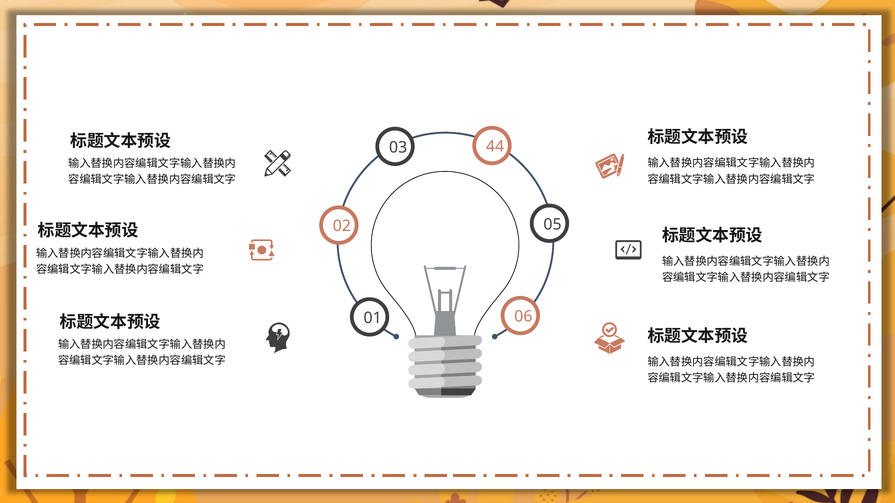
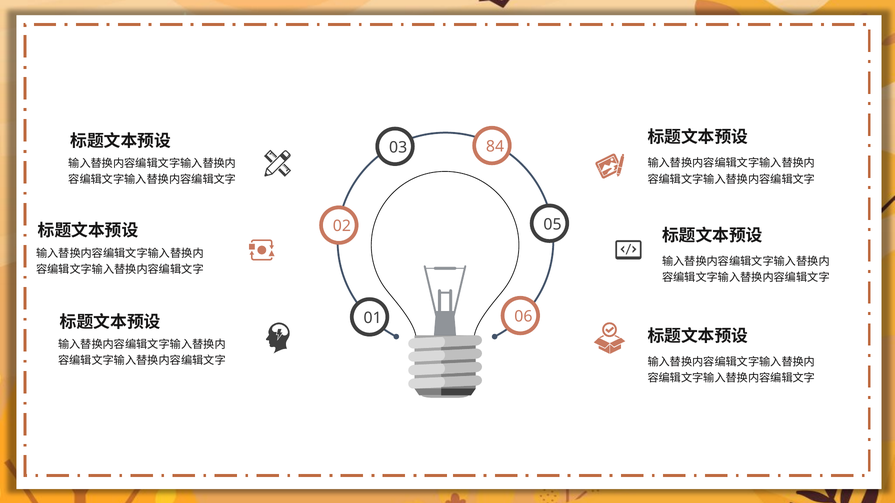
44: 44 -> 84 (495, 147)
